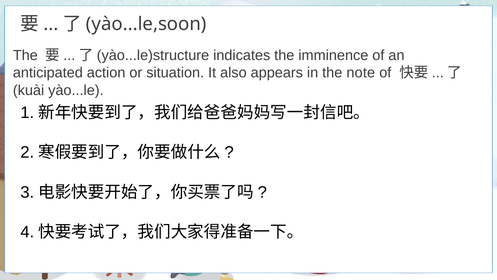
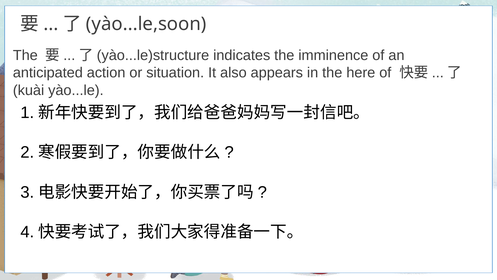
note: note -> here (361, 73)
